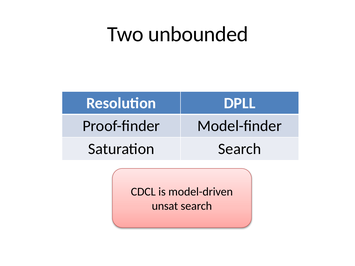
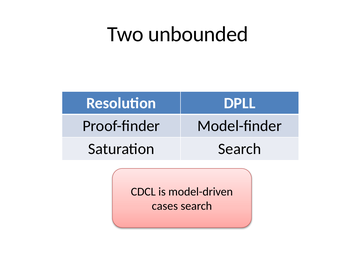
unsat: unsat -> cases (165, 206)
